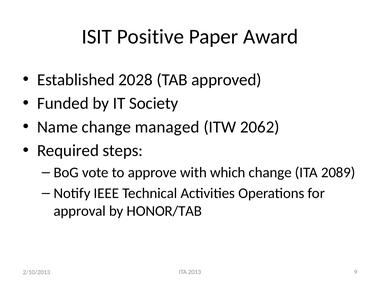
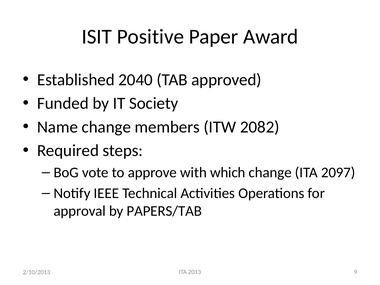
2028: 2028 -> 2040 (136, 80)
managed: managed -> members (167, 127)
2062: 2062 -> 2082 (260, 127)
2089: 2089 -> 2097 (338, 172)
HONOR/TAB: HONOR/TAB -> PAPERS/TAB (164, 211)
